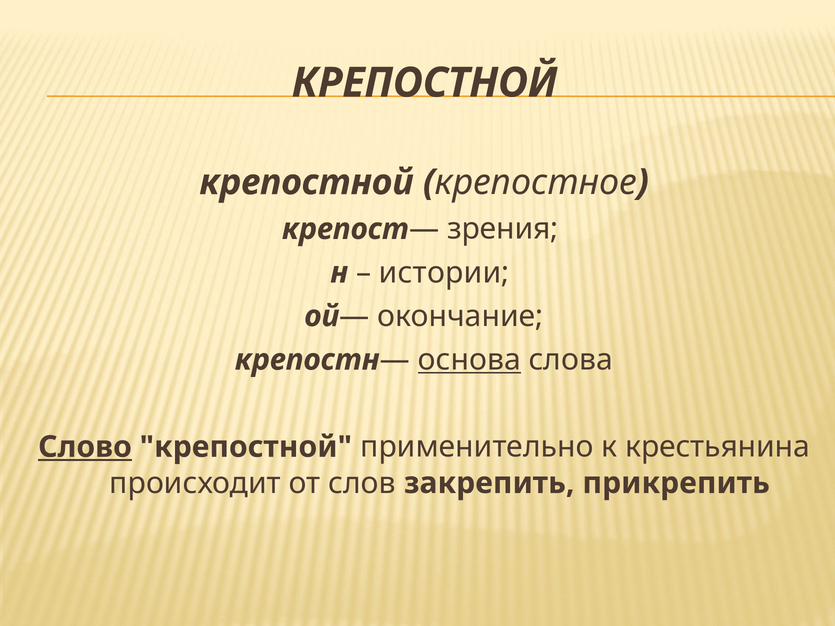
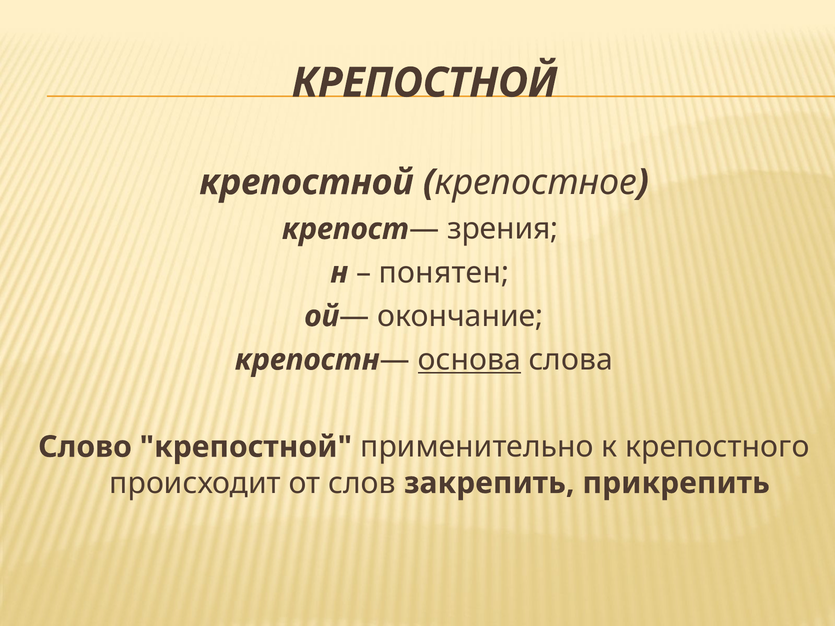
истории: истории -> понятен (444, 273)
Слово underline: present -> none (85, 447)
крестьянина: крестьянина -> крепостного (717, 447)
